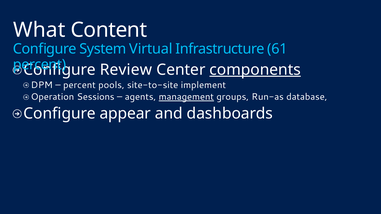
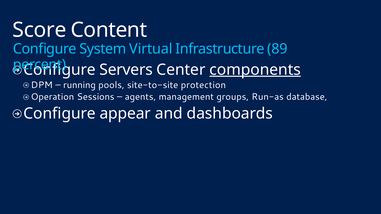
What: What -> Score (39, 30)
61: 61 -> 89 (277, 49)
Review: Review -> Servers (126, 70)
percent: percent -> running (79, 85)
implement: implement -> protection (203, 85)
management underline: present -> none (186, 97)
